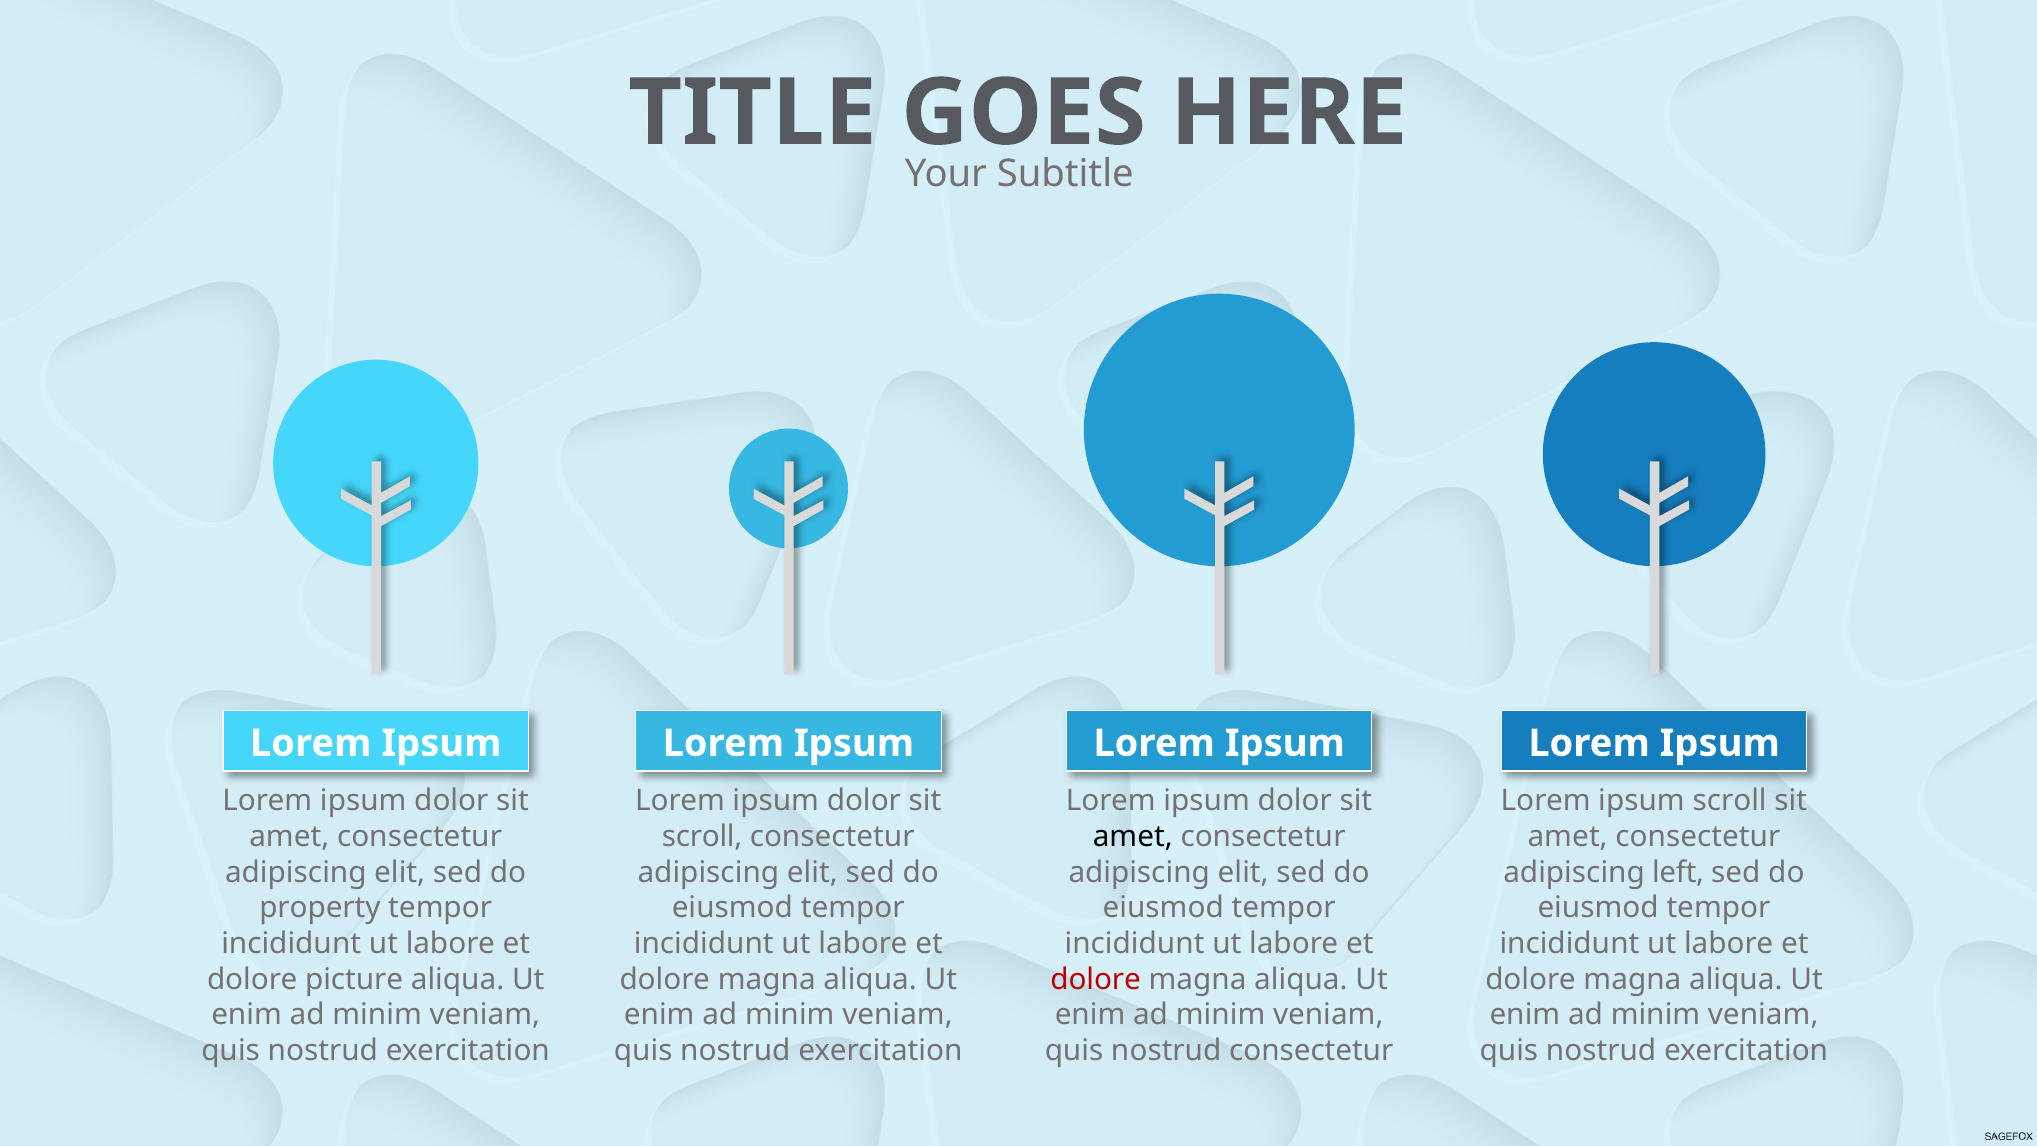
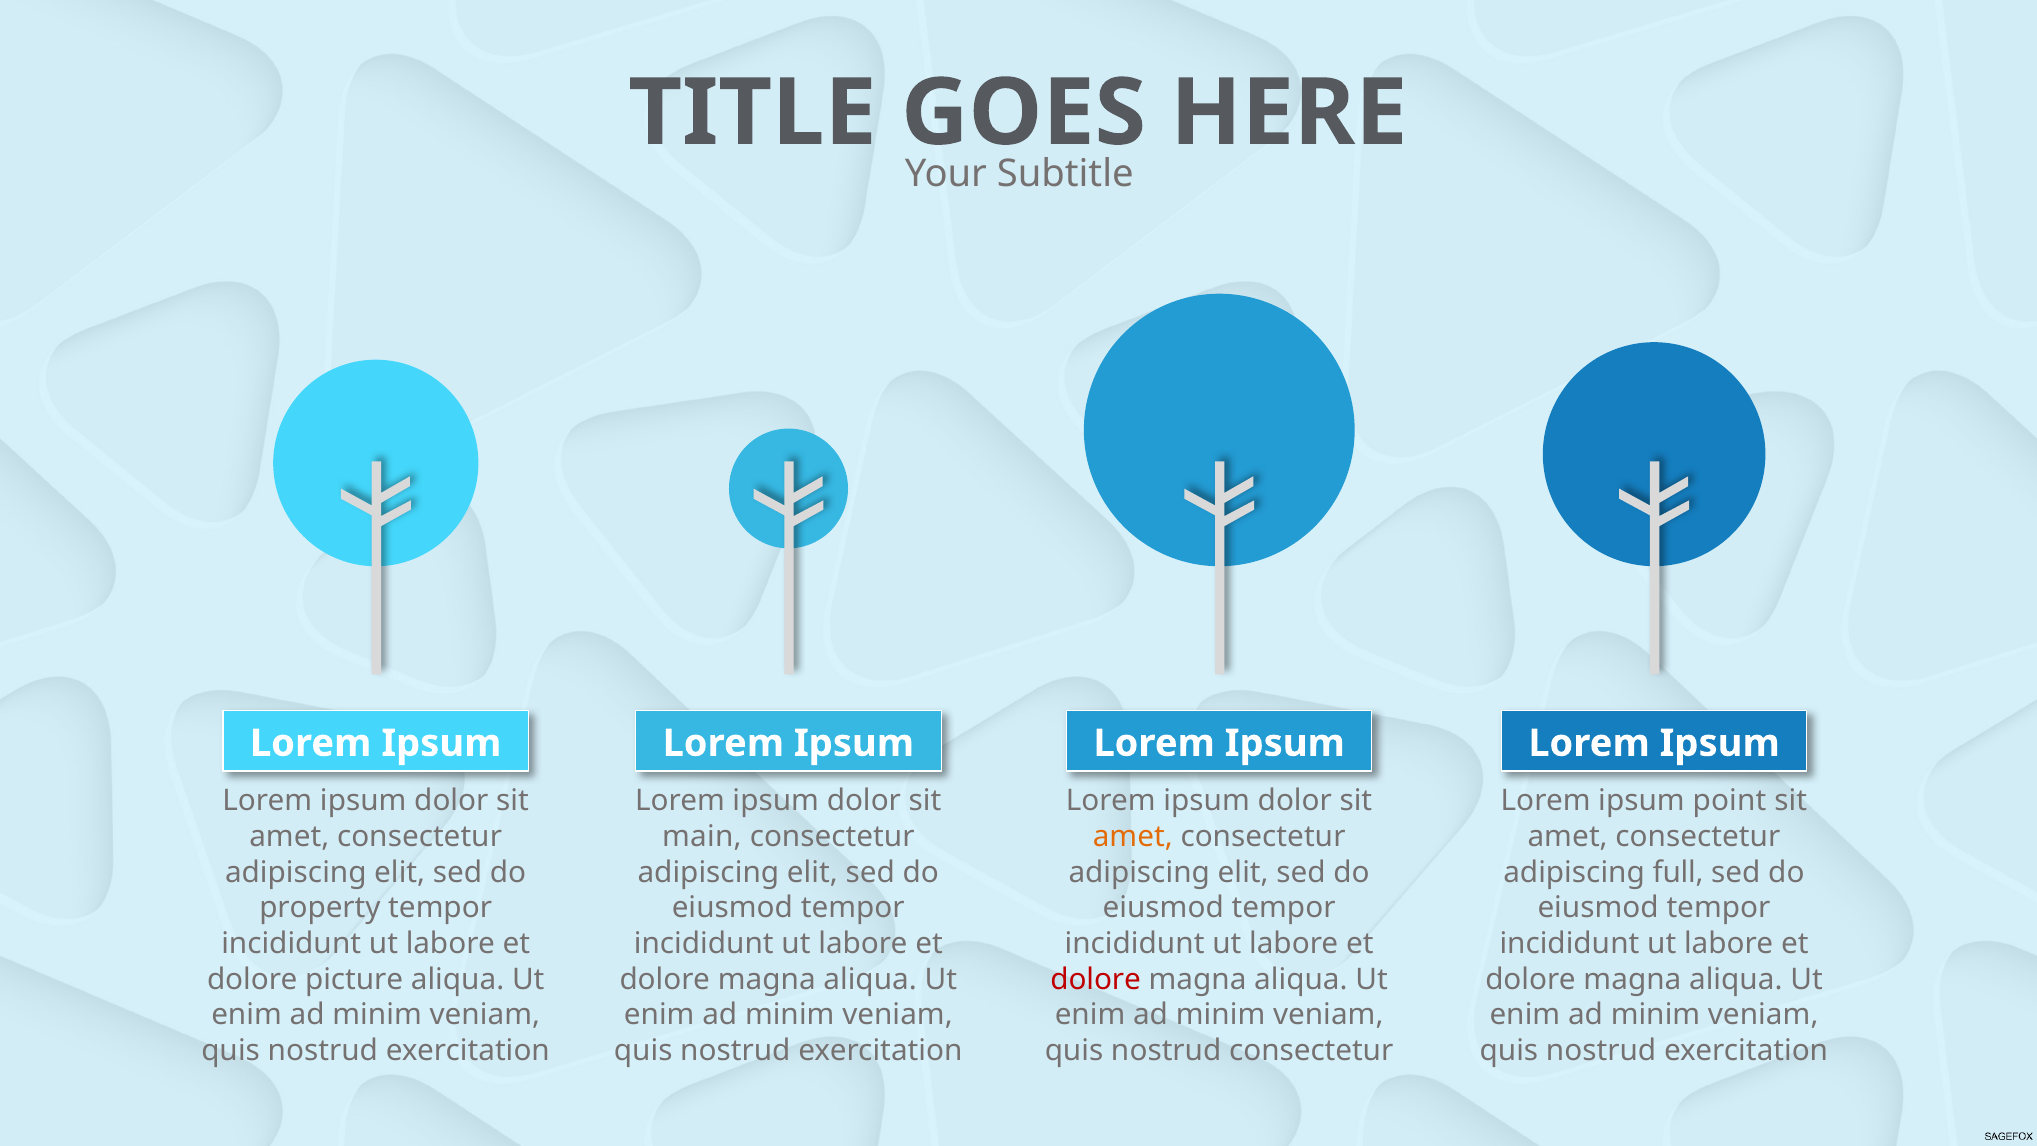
ipsum scroll: scroll -> point (1729, 801)
scroll: scroll -> main (702, 836)
amet colour: black -> orange (1133, 836)
left: left -> full (1678, 872)
